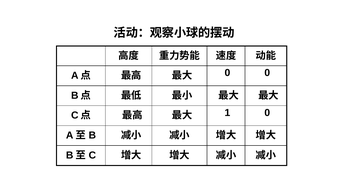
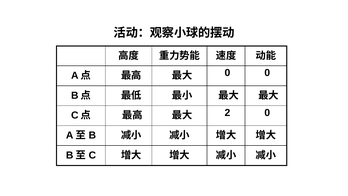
1: 1 -> 2 (227, 113)
